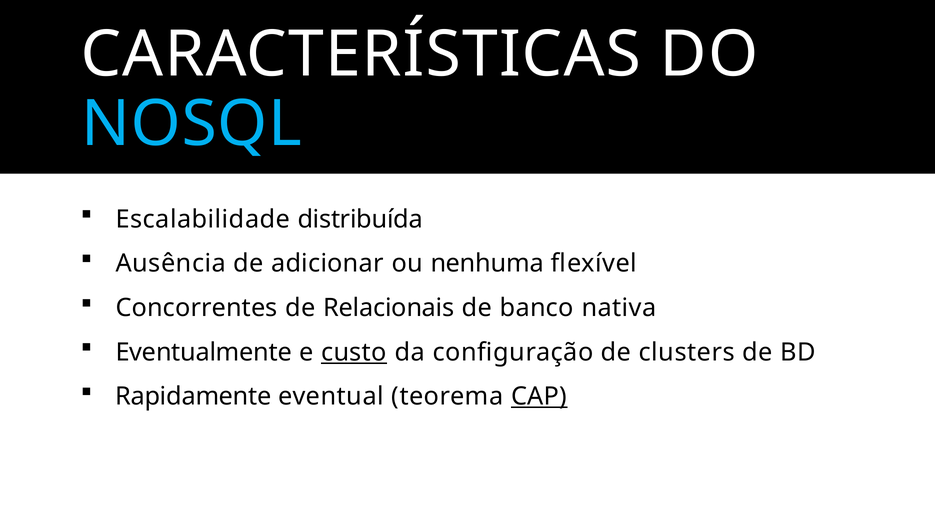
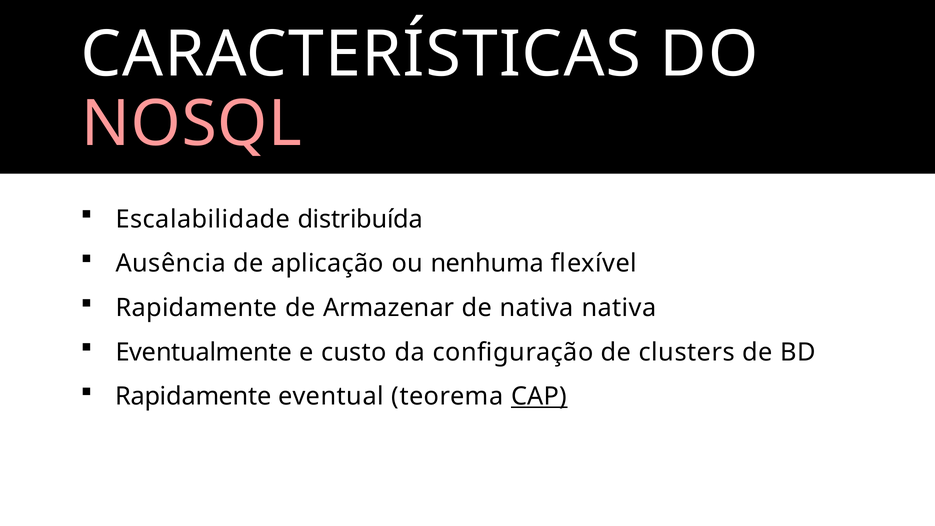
NOSQL colour: light blue -> pink (192, 124)
adicionar: adicionar -> aplicação (328, 264)
Concorrentes: Concorrentes -> Rapidamente (197, 308)
Relacionais: Relacionais -> Armazenar (389, 308)
de banco: banco -> nativa (537, 308)
custo underline: present -> none (354, 352)
